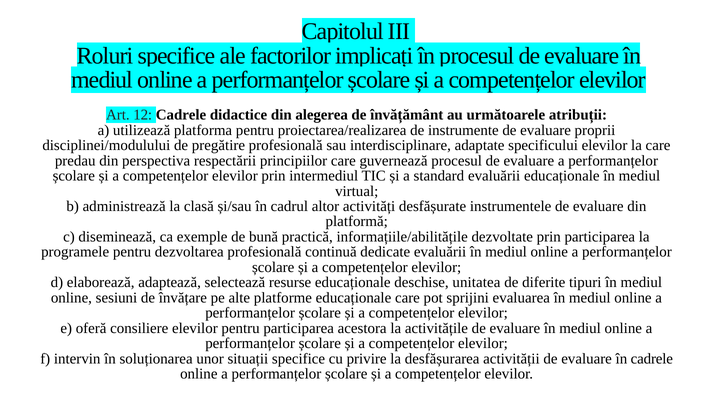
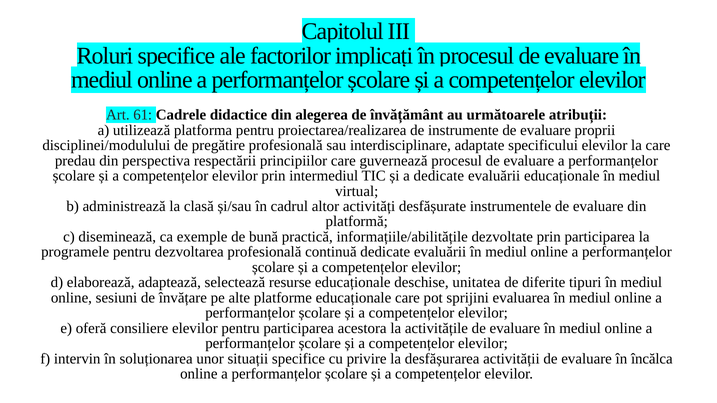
12: 12 -> 61 (143, 115)
a standard: standard -> dedicate (439, 176)
în cadrele: cadrele -> încălca (652, 359)
